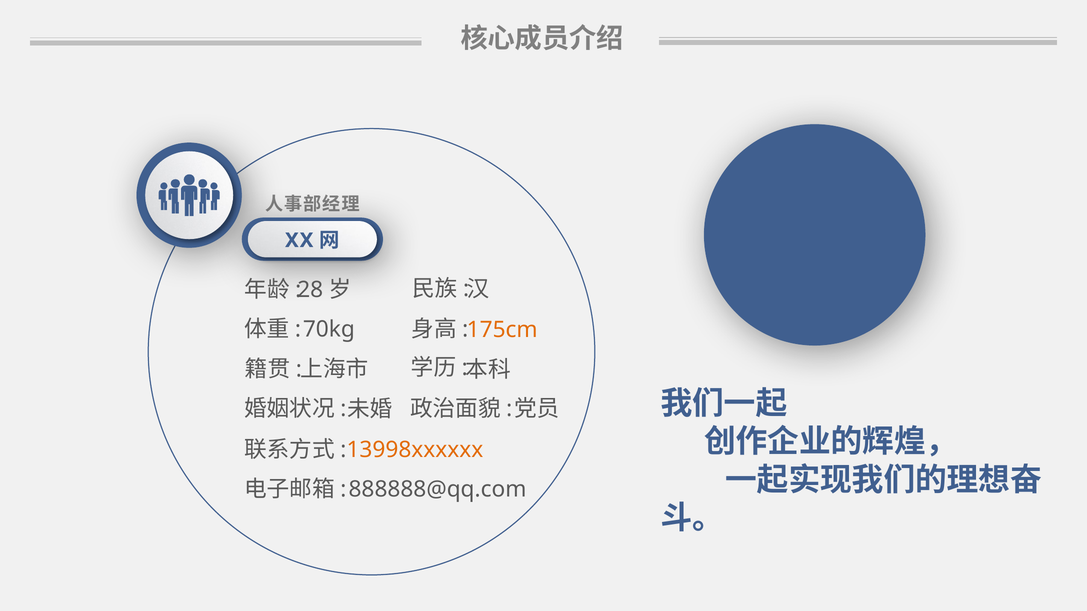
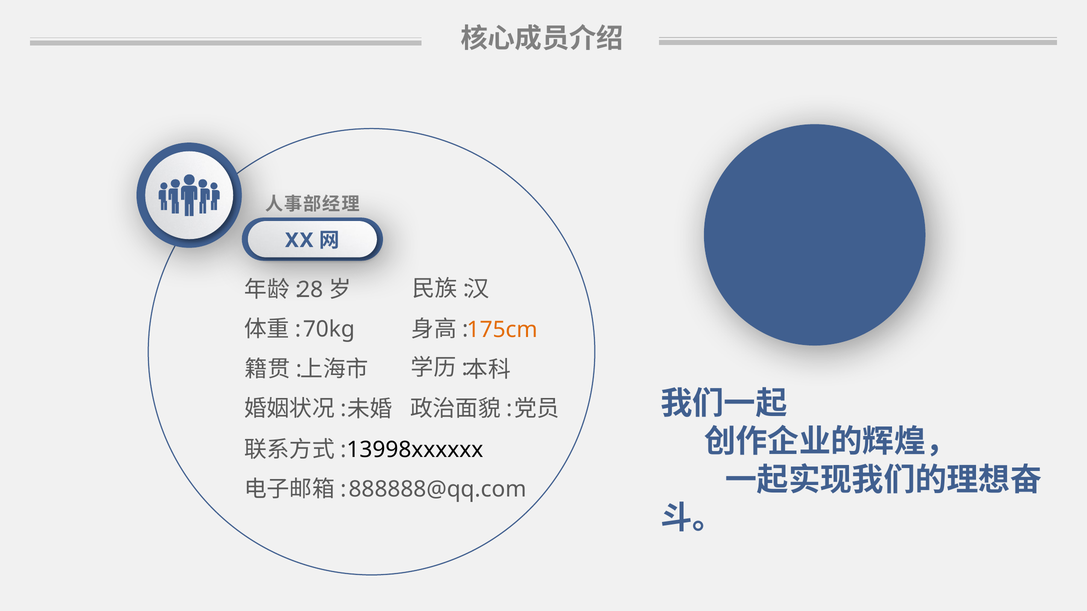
13998xxxxxx colour: orange -> black (415, 450)
